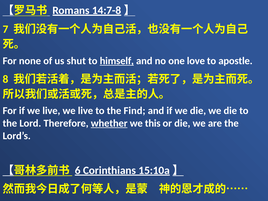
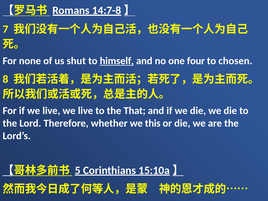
love: love -> four (196, 61)
apostle: apostle -> chosen (235, 61)
Find: Find -> That (135, 111)
whether underline: present -> none (109, 123)
6: 6 -> 5 (78, 170)
